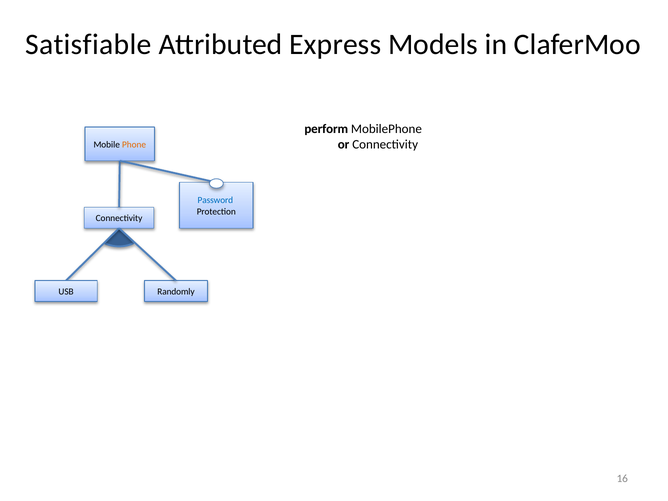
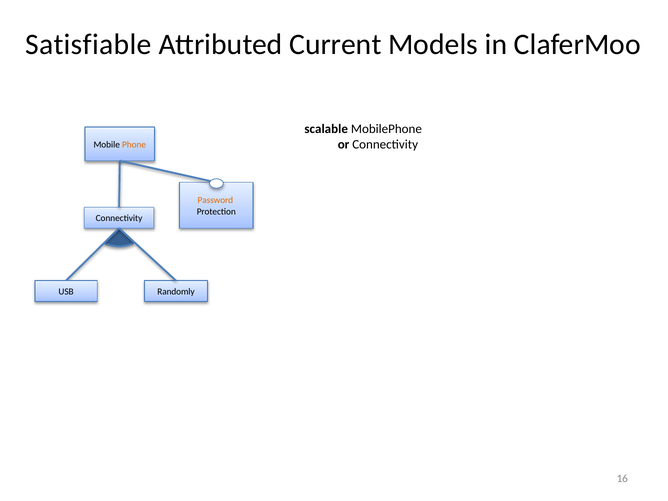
Express: Express -> Current (335, 45)
perform: perform -> scalable (326, 129)
Password colour: blue -> orange (215, 200)
